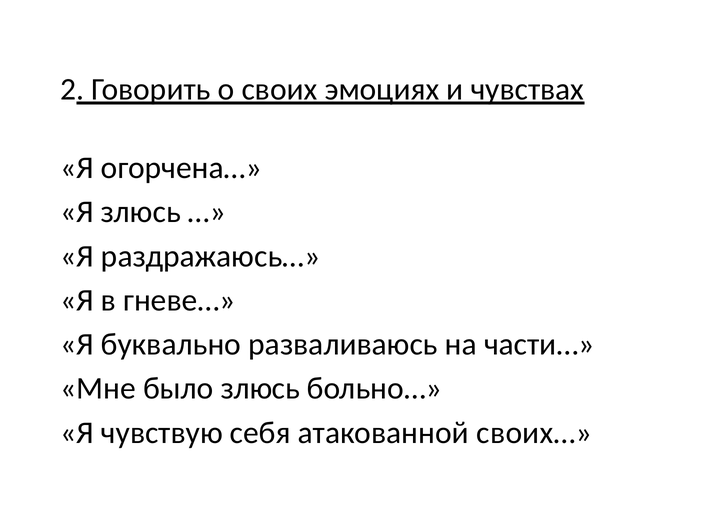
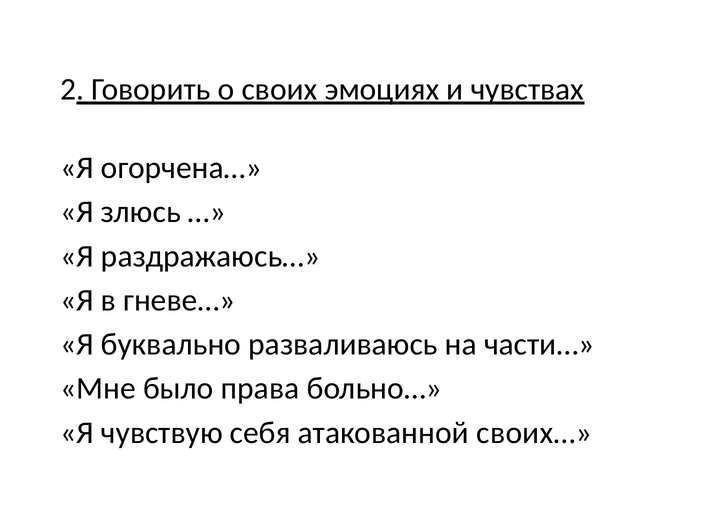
было злюсь: злюсь -> права (260, 389)
